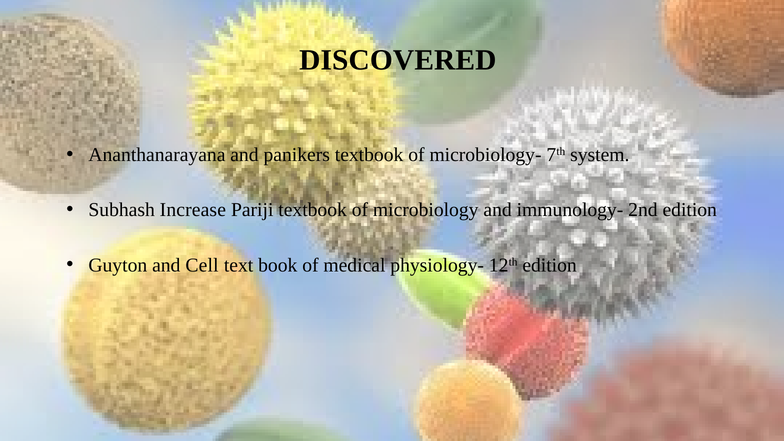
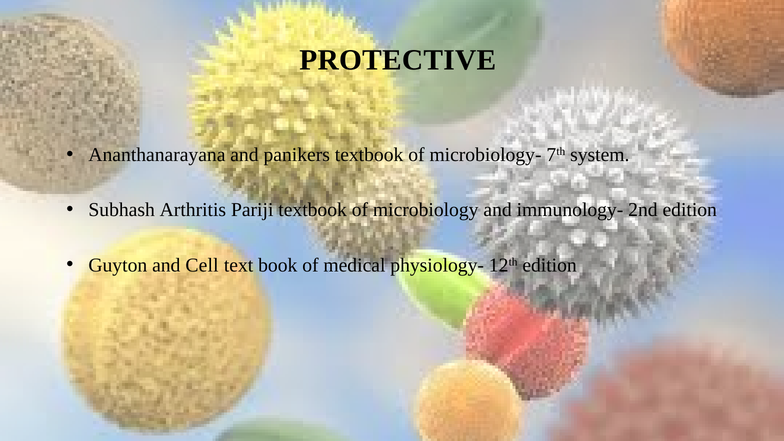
DISCOVERED: DISCOVERED -> PROTECTIVE (398, 60)
Increase: Increase -> Arthritis (193, 210)
